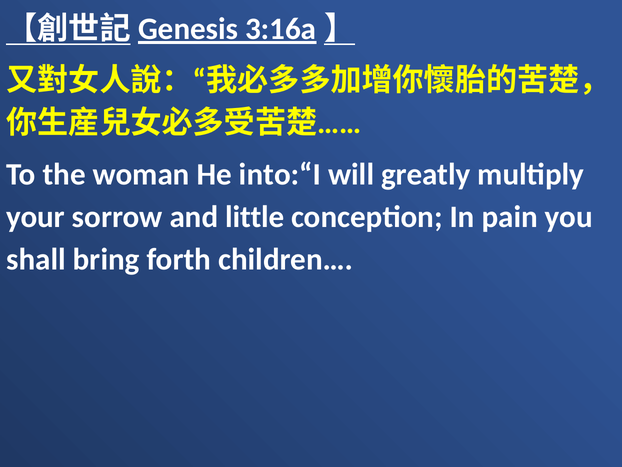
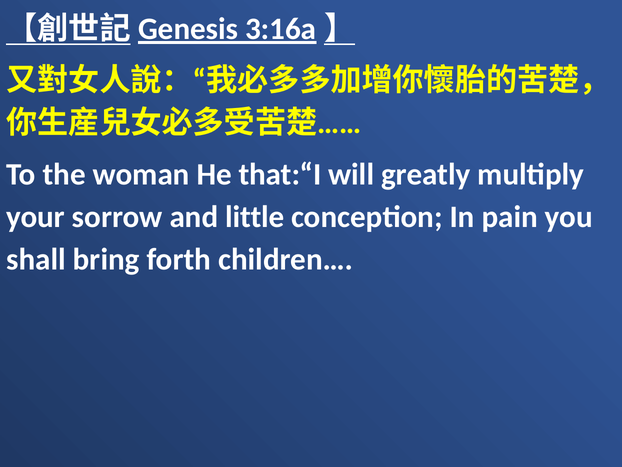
into:“I: into:“I -> that:“I (280, 174)
